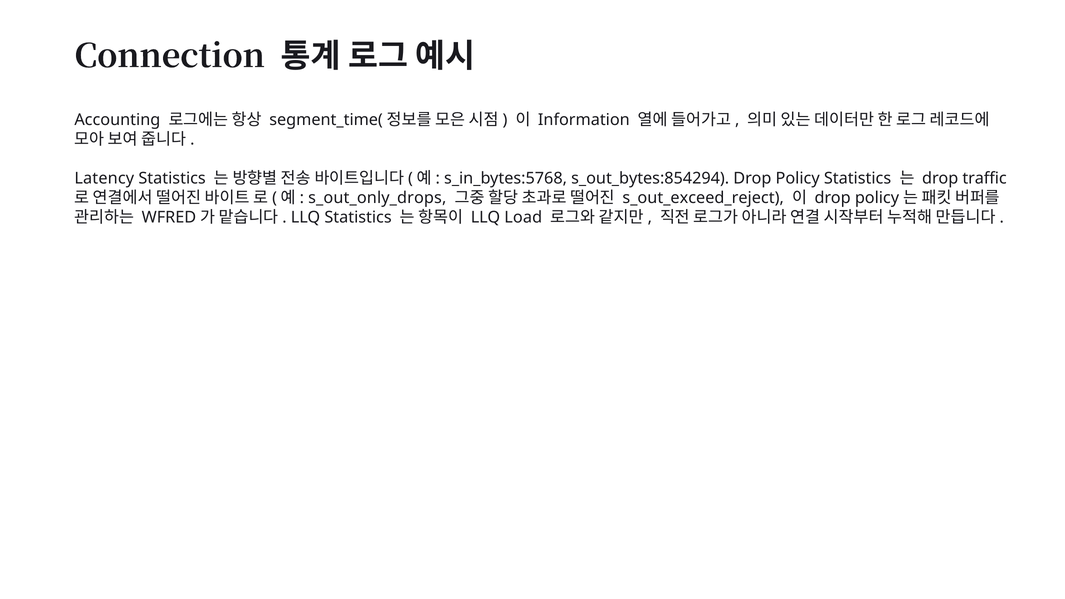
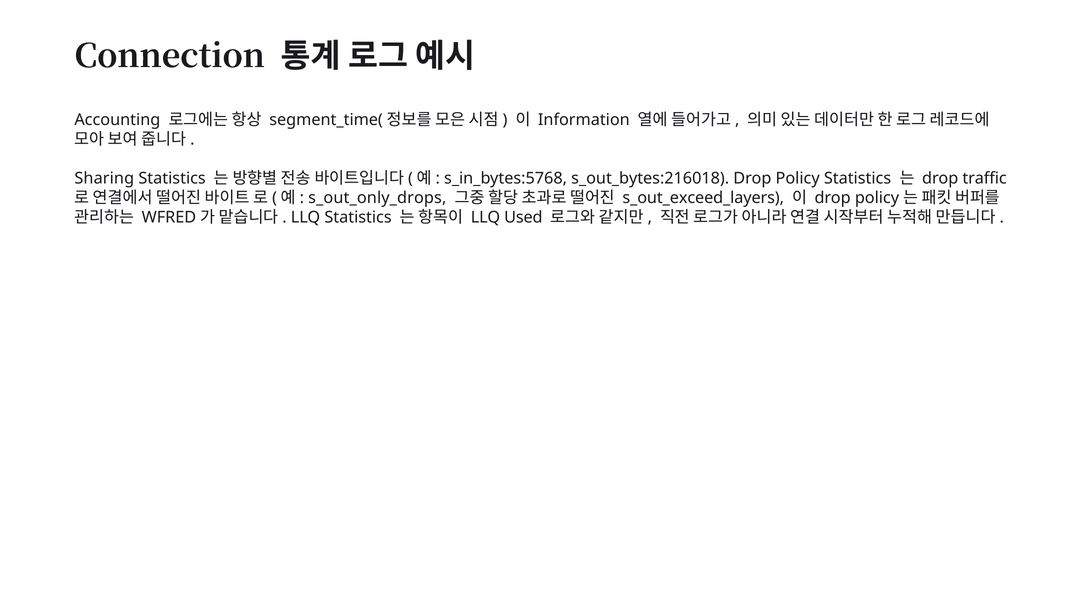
Latency: Latency -> Sharing (104, 179)
s_out_bytes:854294: s_out_bytes:854294 -> s_out_bytes:216018 (650, 179)
s_out_exceed_reject: s_out_exceed_reject -> s_out_exceed_layers (703, 198)
Load: Load -> Used (523, 218)
